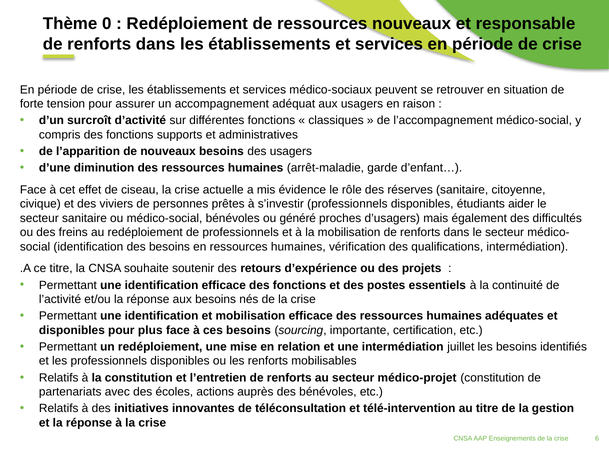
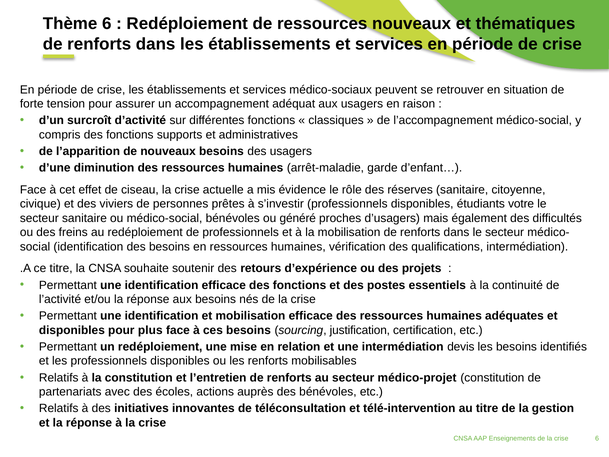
Thème 0: 0 -> 6 (107, 24)
responsable: responsable -> thématiques (525, 24)
aider: aider -> votre (521, 204)
importante: importante -> justification (360, 330)
juillet: juillet -> devis (461, 347)
